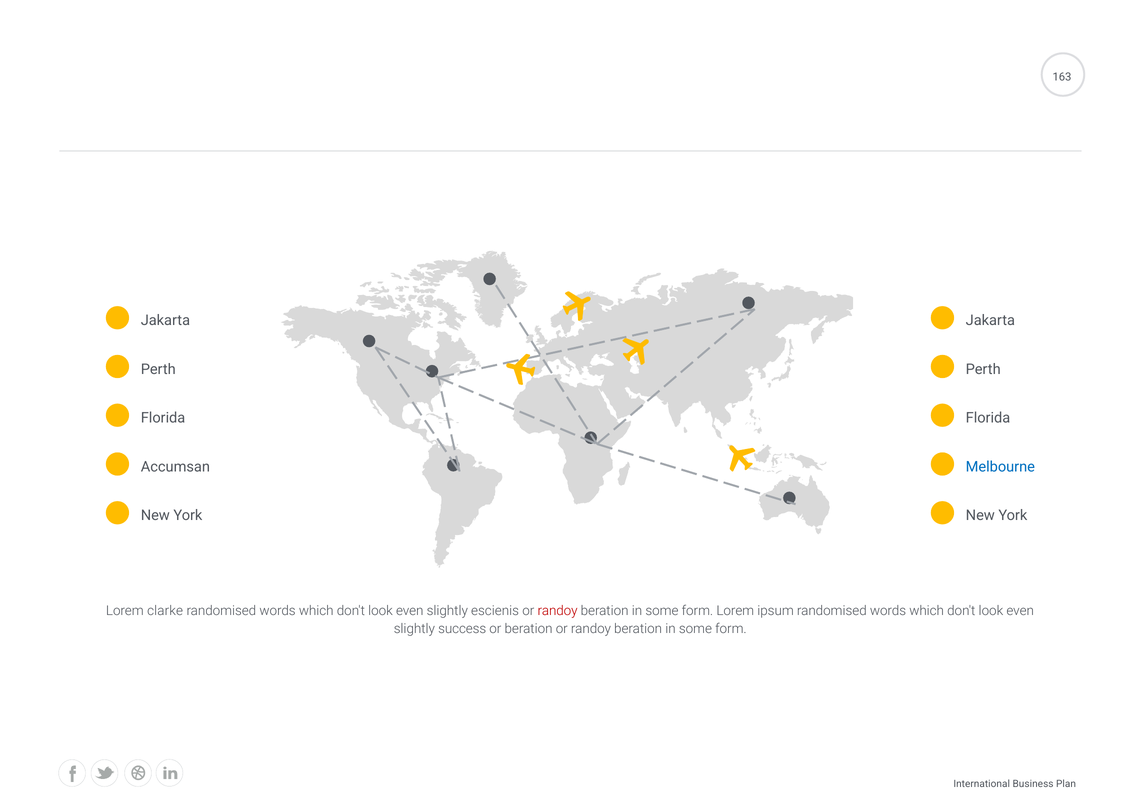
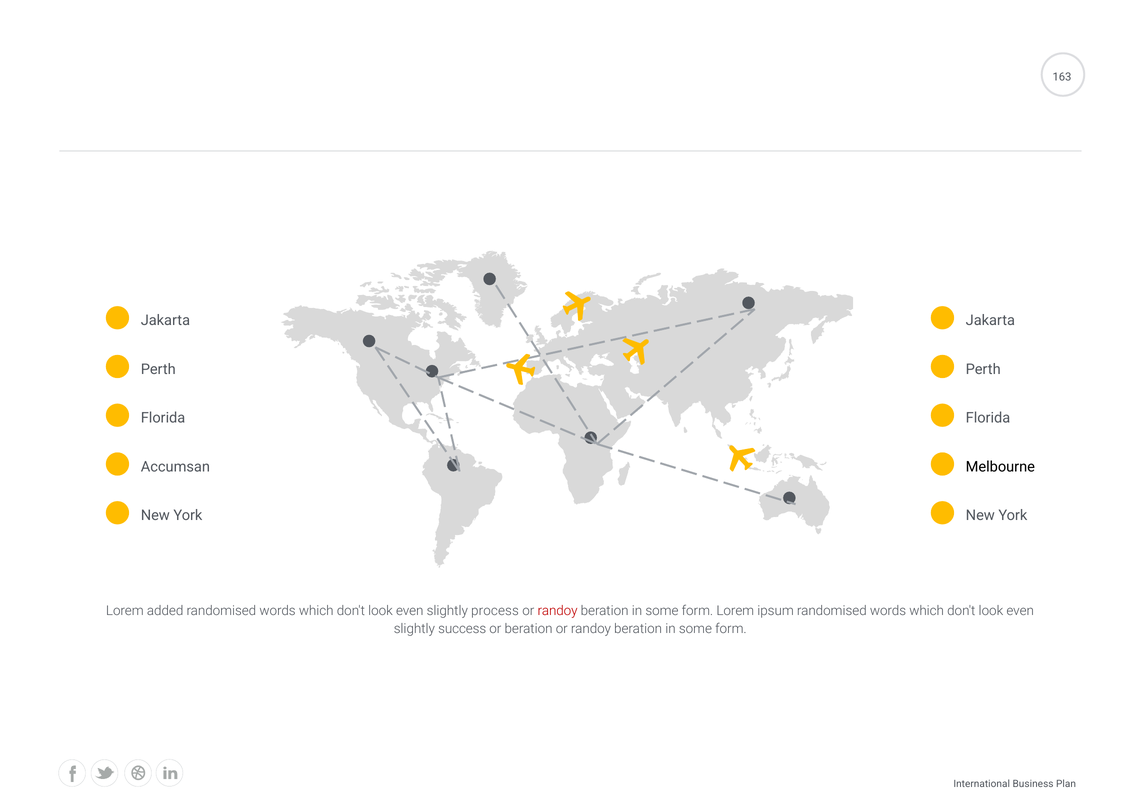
Melbourne colour: blue -> black (1000, 466)
clarke: clarke -> added (165, 611)
escienis: escienis -> process (495, 611)
